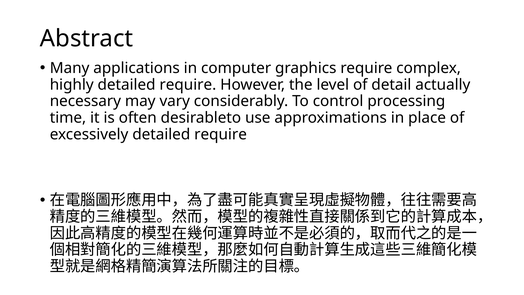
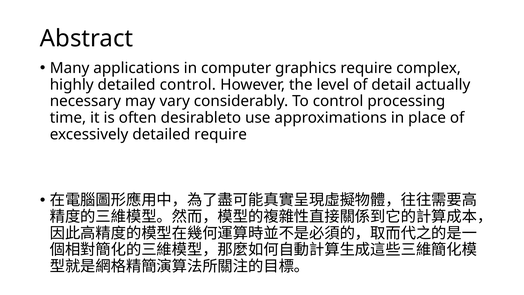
highly detailed require: require -> control (188, 85)
